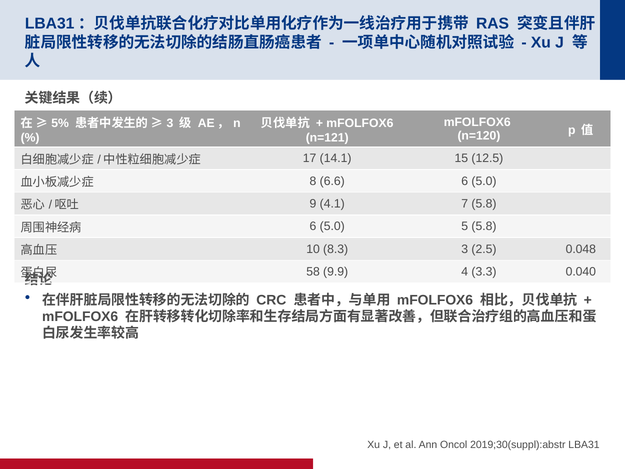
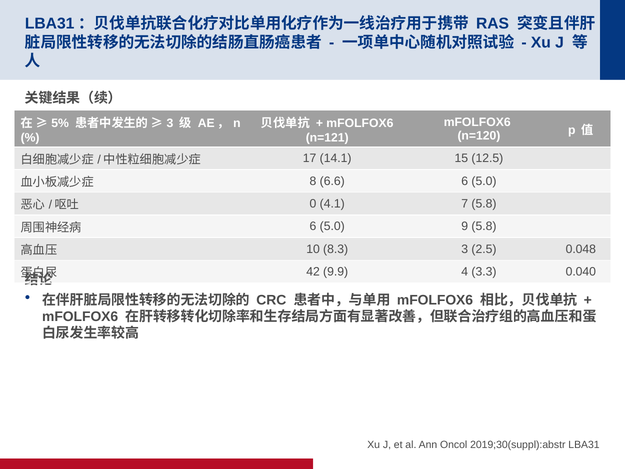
9: 9 -> 0 (313, 204)
5: 5 -> 9 (465, 226)
58: 58 -> 42 (313, 272)
